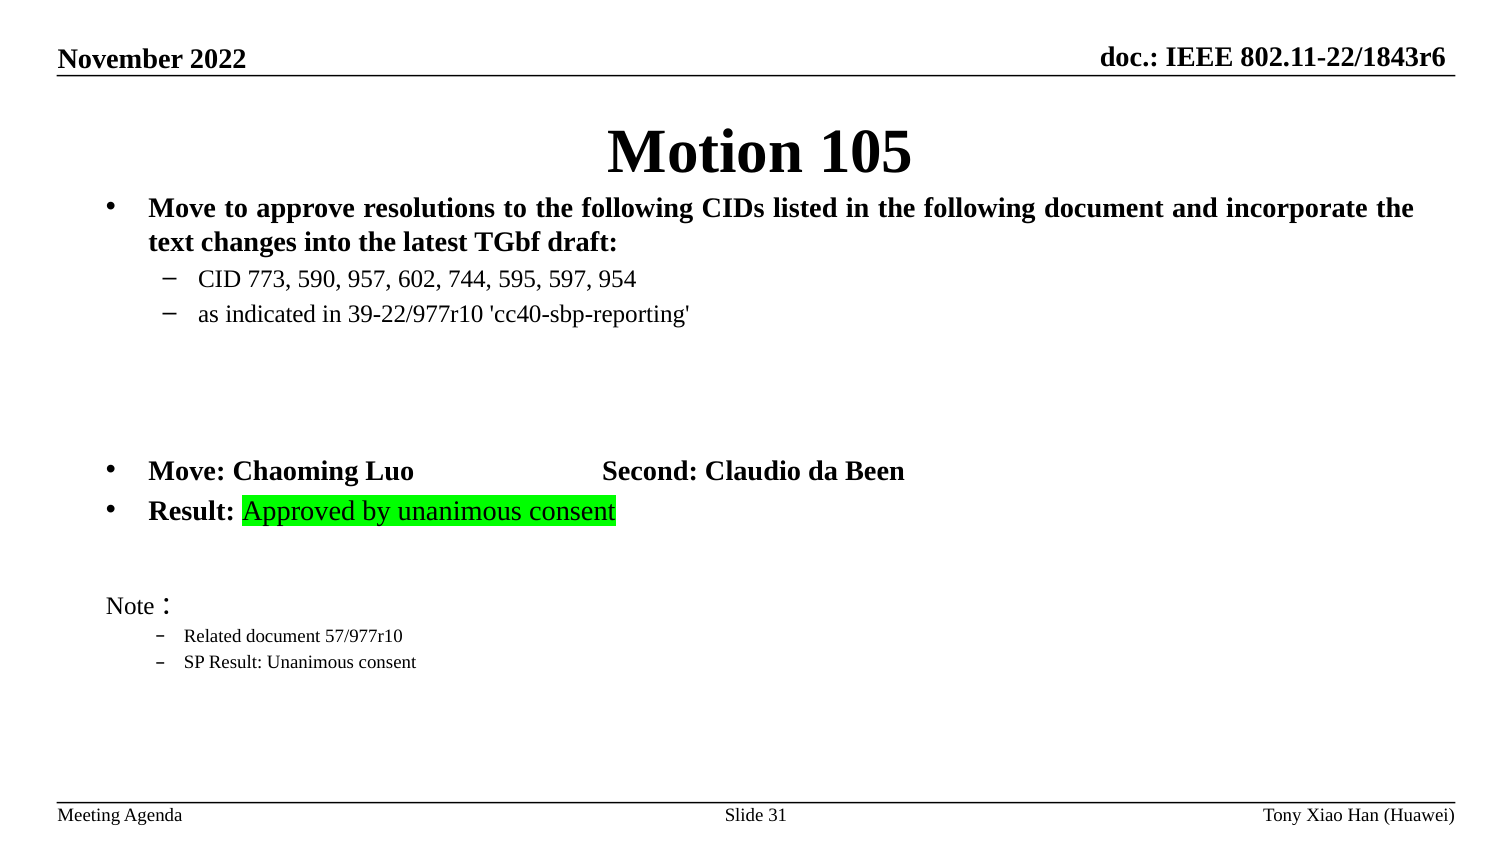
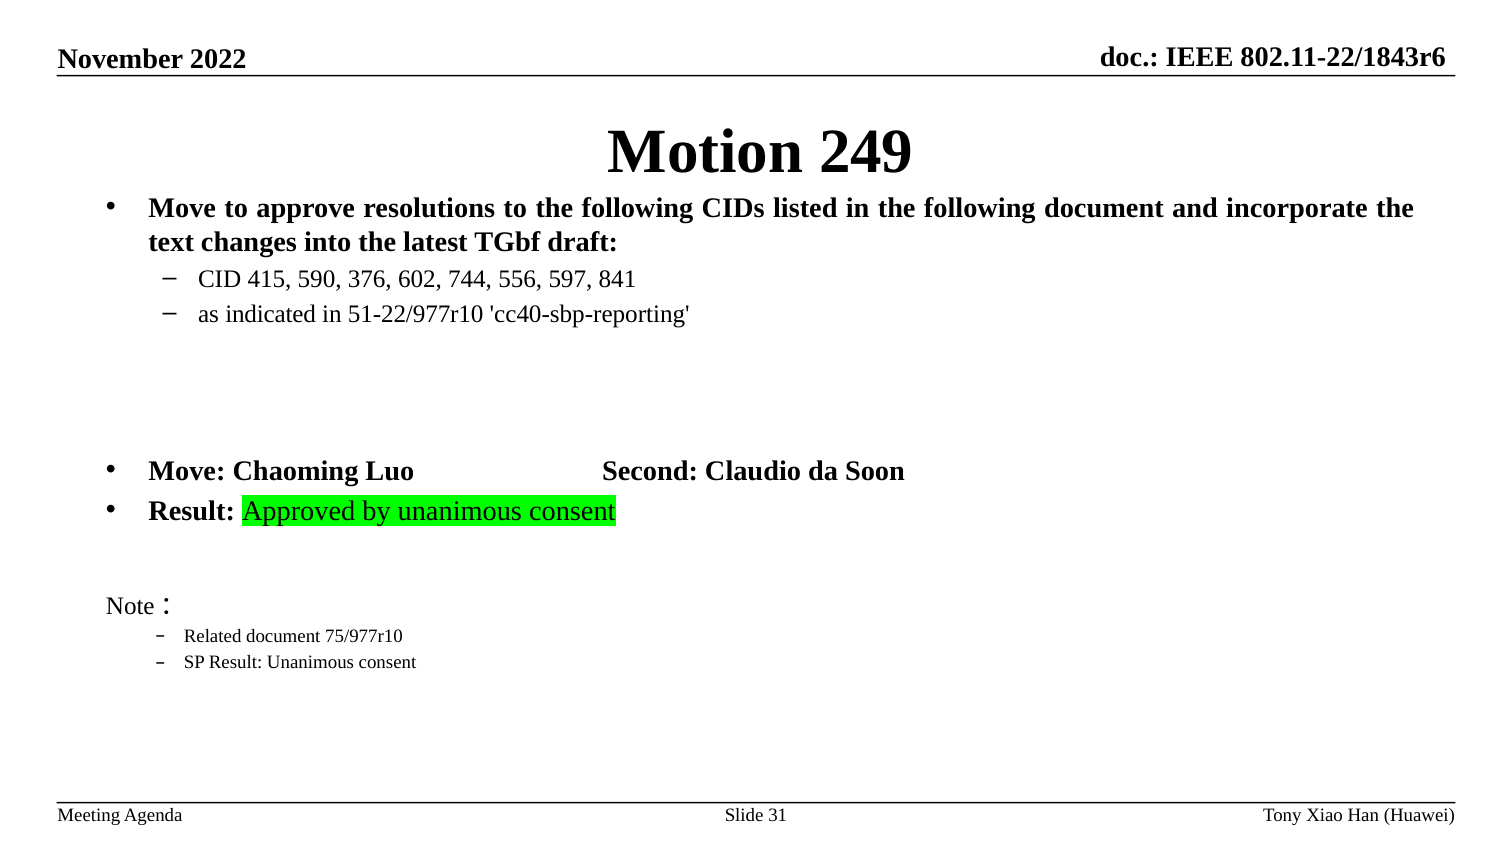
105: 105 -> 249 (866, 152)
773: 773 -> 415 (269, 279)
957: 957 -> 376 (370, 279)
595: 595 -> 556 (520, 279)
954: 954 -> 841 (618, 279)
39-22/977r10: 39-22/977r10 -> 51-22/977r10 (416, 314)
Been: Been -> Soon (875, 471)
57/977r10: 57/977r10 -> 75/977r10 (364, 636)
